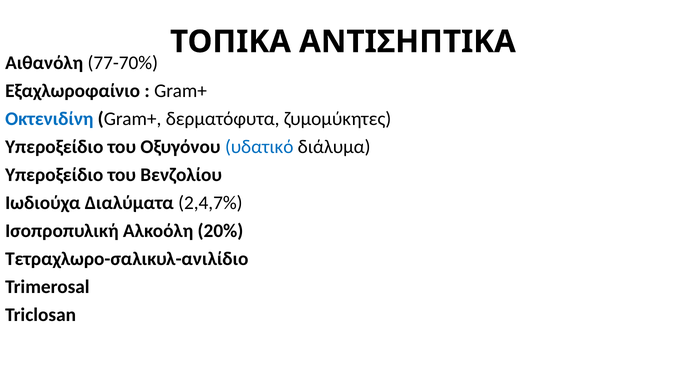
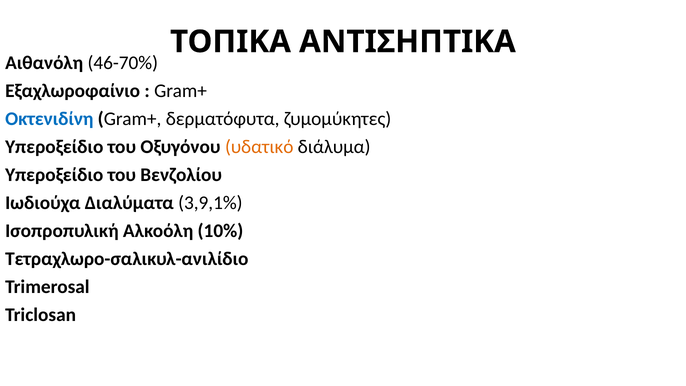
77-70%: 77-70% -> 46-70% (123, 63)
υδατικό colour: blue -> orange (259, 147)
2,4,7%: 2,4,7% -> 3,9,1% (210, 203)
20%: 20% -> 10% (220, 231)
